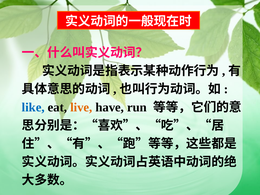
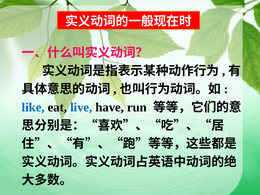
live colour: orange -> blue (81, 107)
